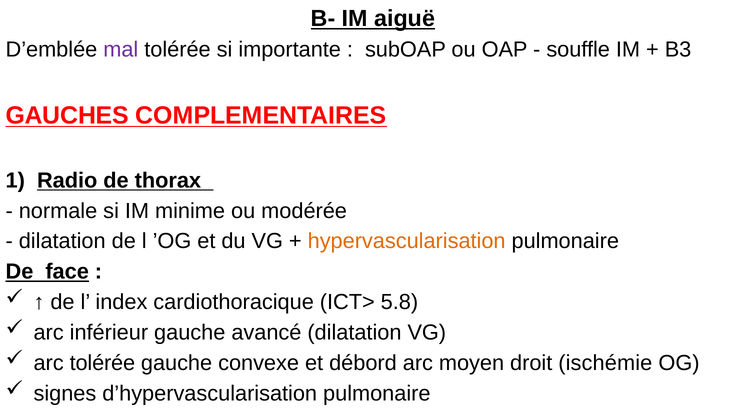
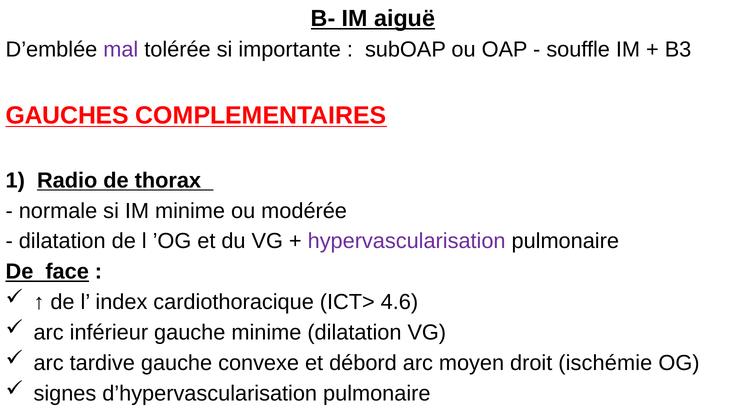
hypervascularisation colour: orange -> purple (407, 241)
5.8: 5.8 -> 4.6 (399, 302)
gauche avancé: avancé -> minime (266, 332)
arc tolérée: tolérée -> tardive (102, 363)
